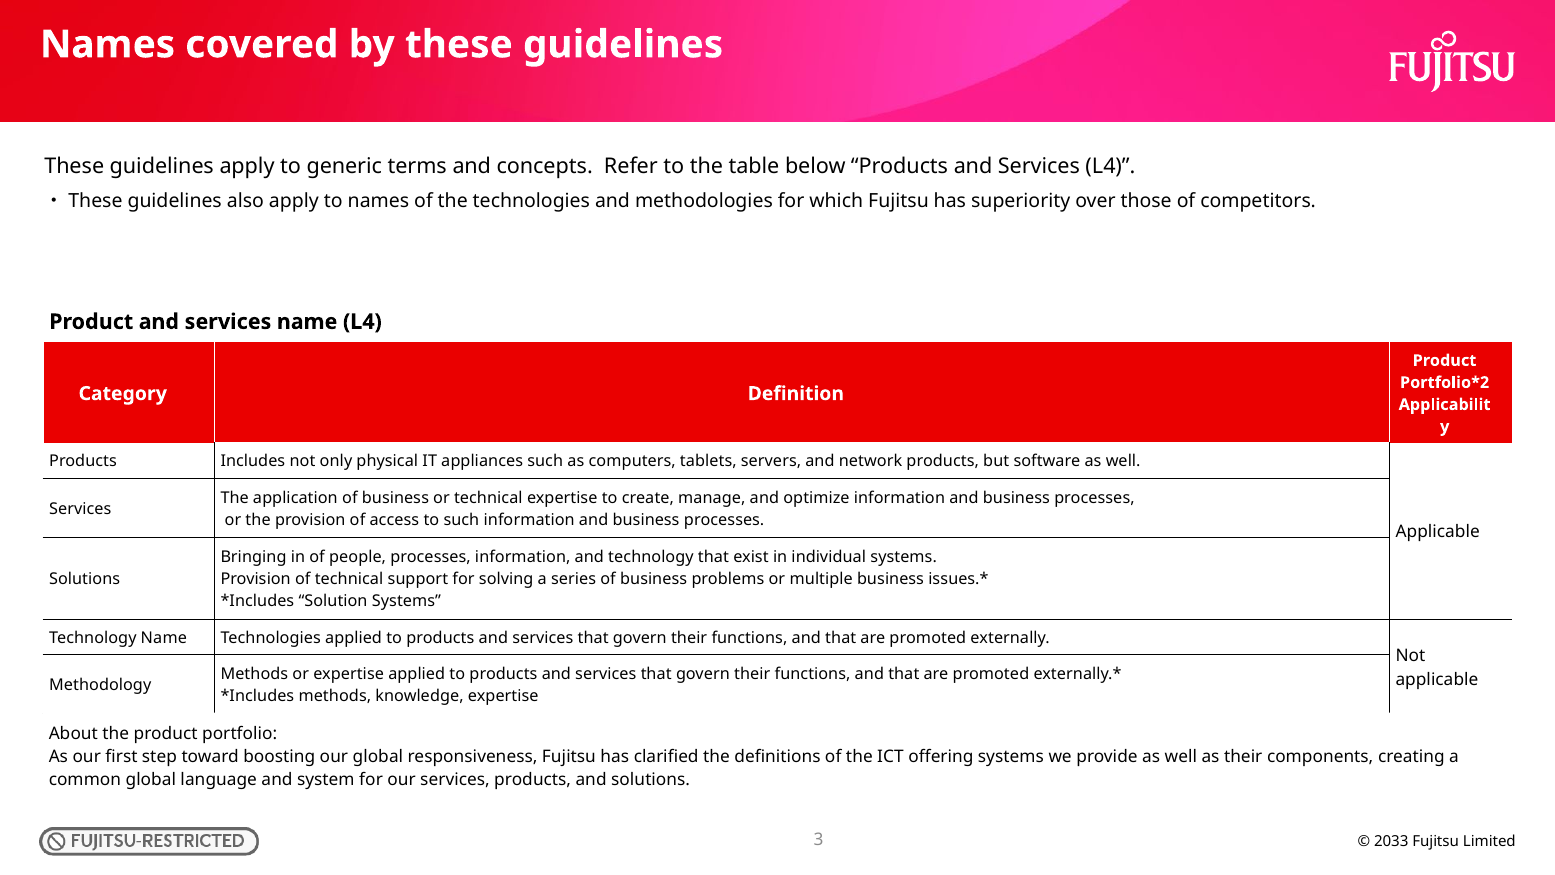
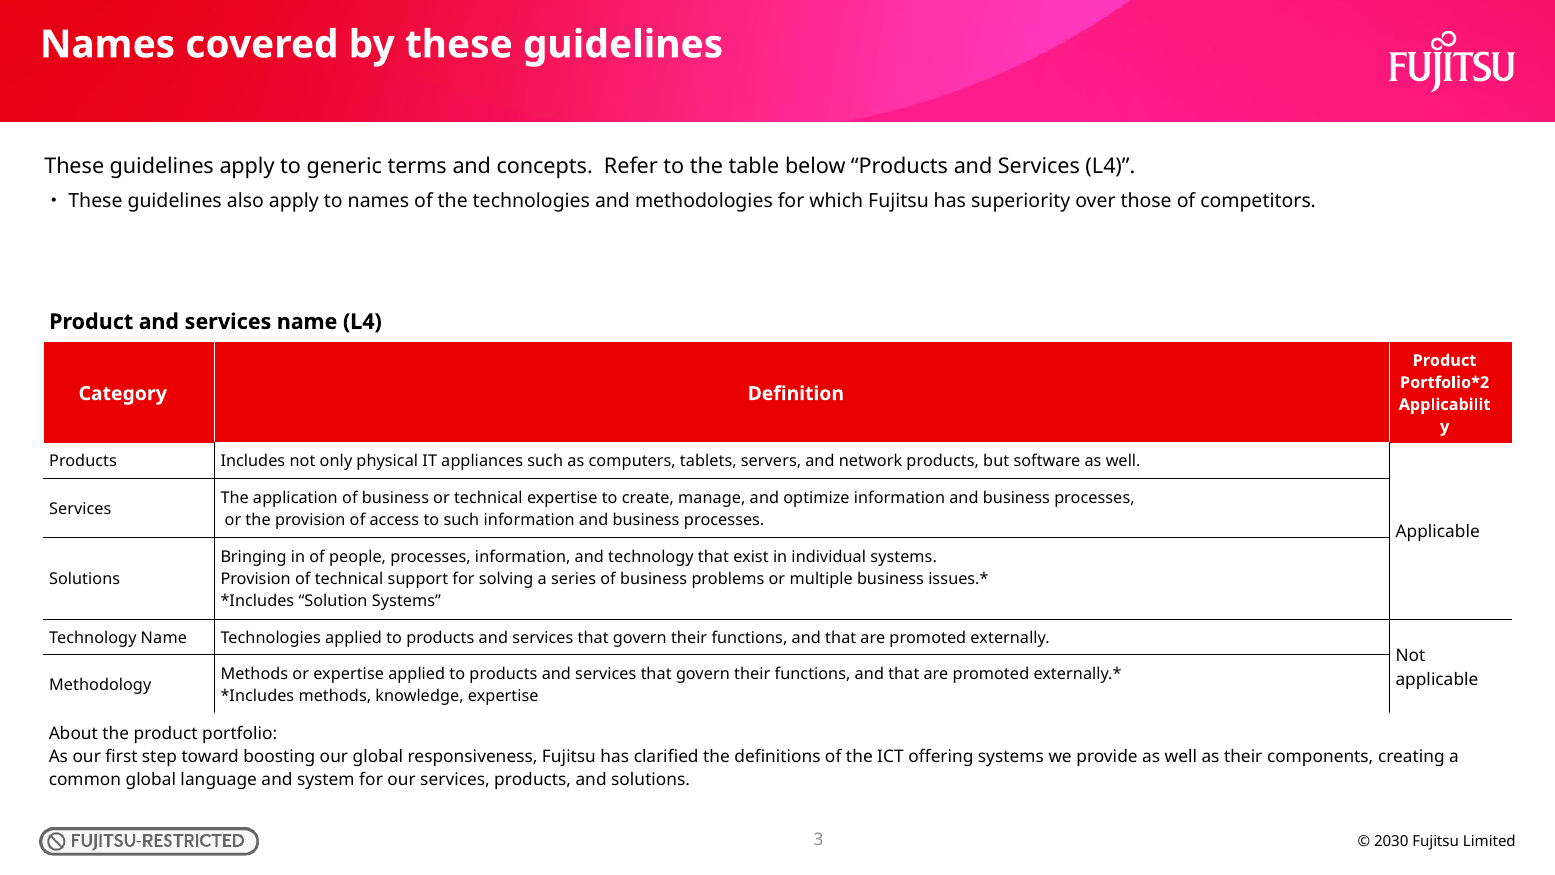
2033: 2033 -> 2030 (1391, 842)
